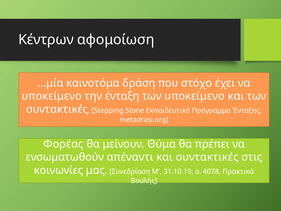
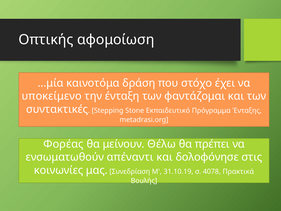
Κέντρων: Κέντρων -> Οπτικής (46, 40)
των υποκείμενο: υποκείμενο -> φαντάζομαι (195, 96)
Θύμα: Θύμα -> Θέλω (162, 144)
και συντακτικές: συντακτικές -> δολοφόνησε (207, 157)
